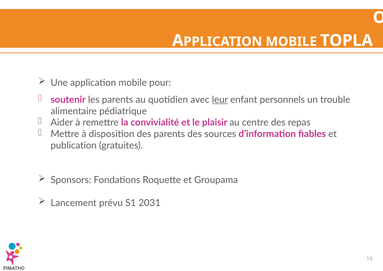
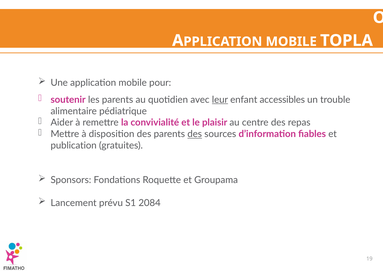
personnels: personnels -> accessibles (282, 100)
des underline: none -> present (195, 134)
2031: 2031 -> 2084 (150, 203)
